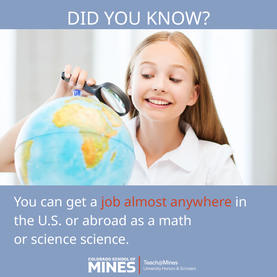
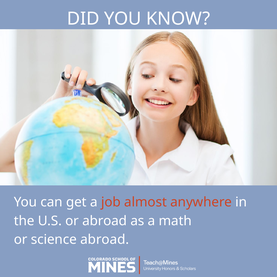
science science: science -> abroad (105, 239)
